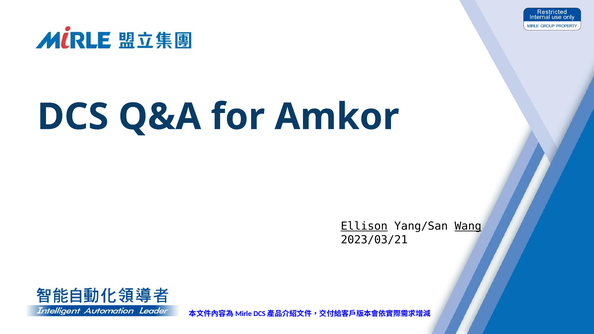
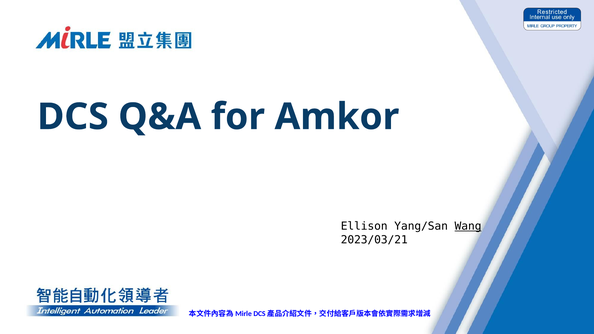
Ellison underline: present -> none (364, 226)
